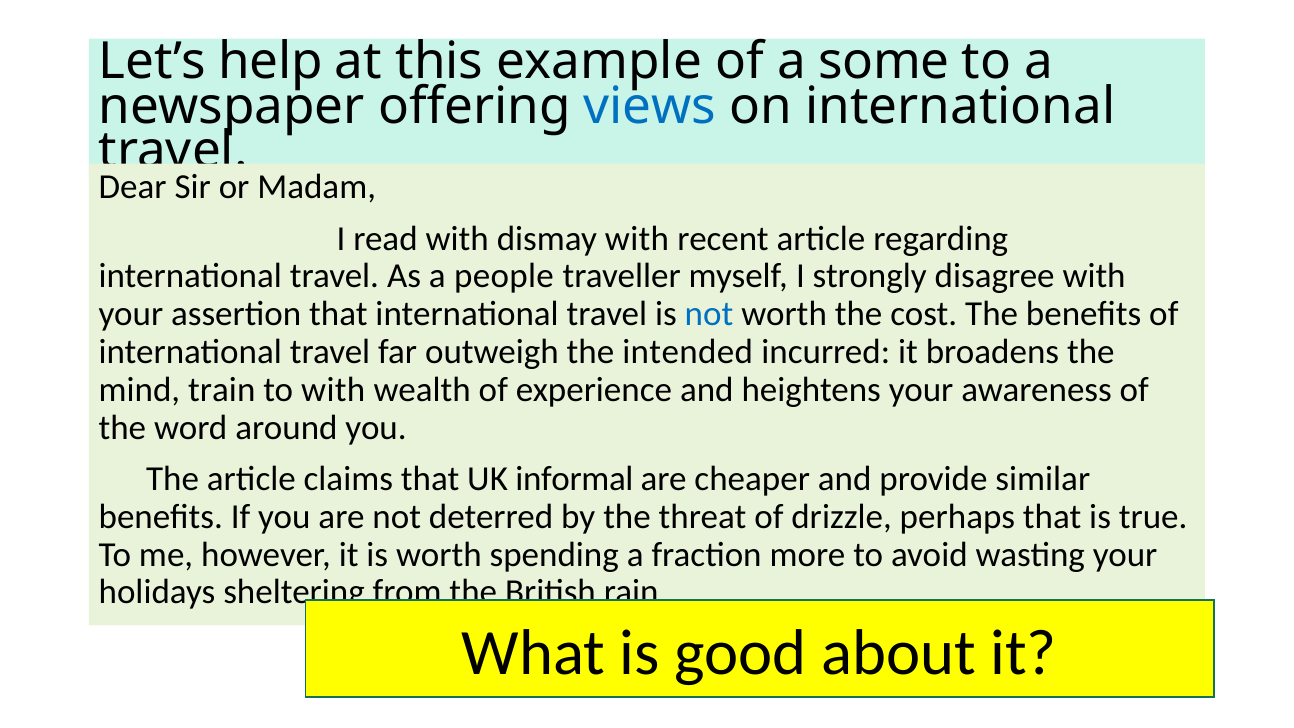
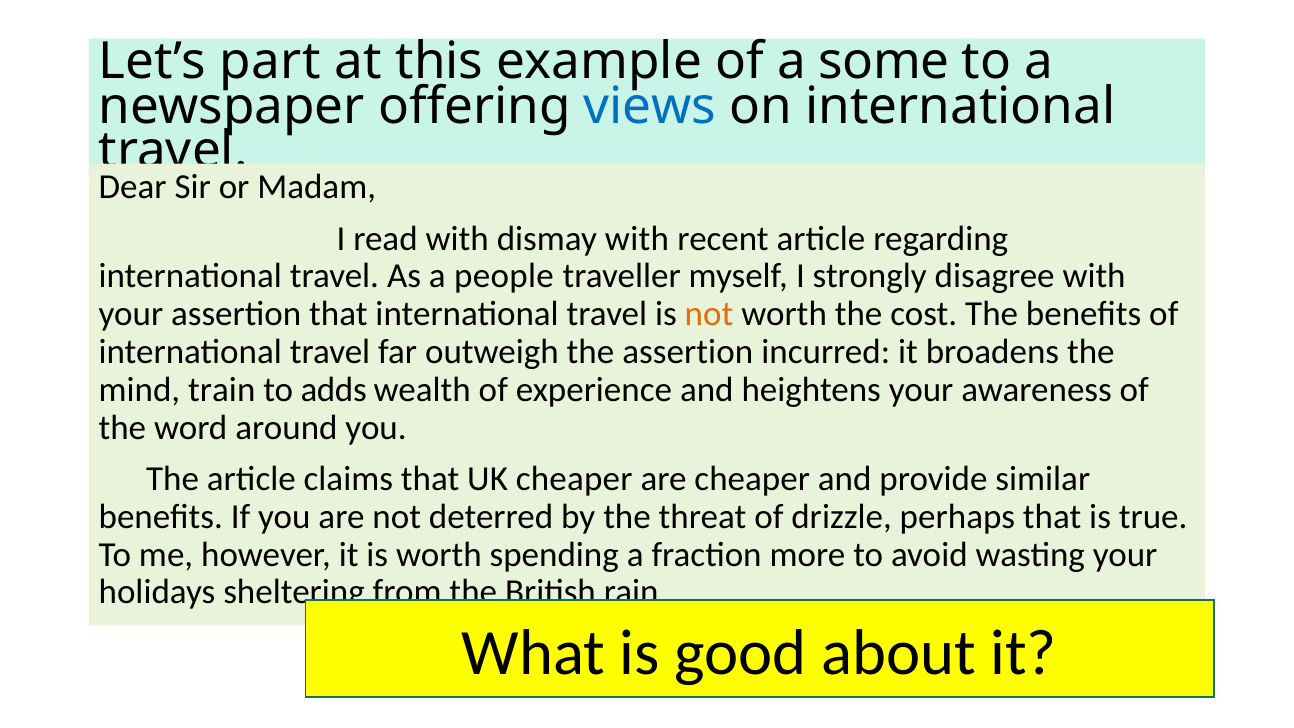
help: help -> part (270, 62)
not colour: blue -> orange (709, 314)
the intended: intended -> assertion (688, 352)
to with: with -> adds (334, 390)
UK informal: informal -> cheaper (574, 479)
